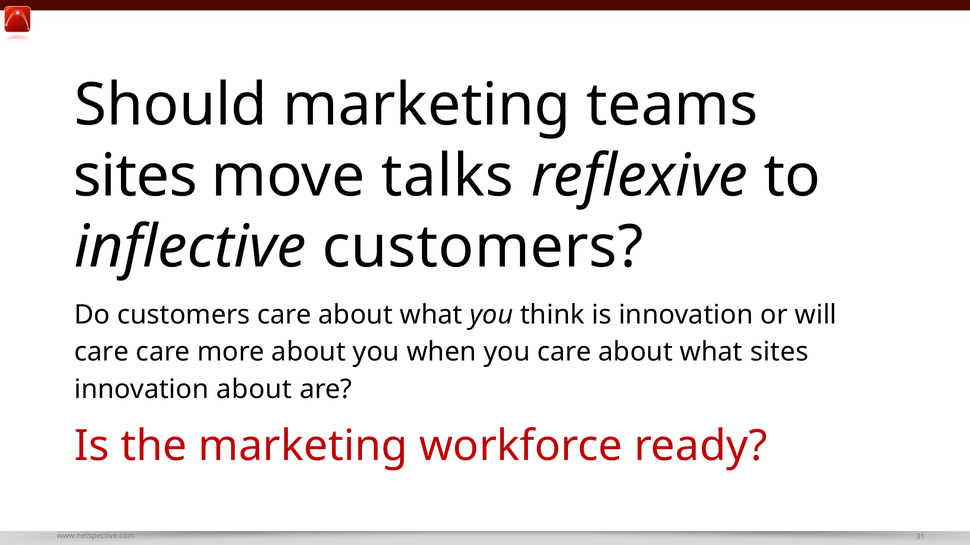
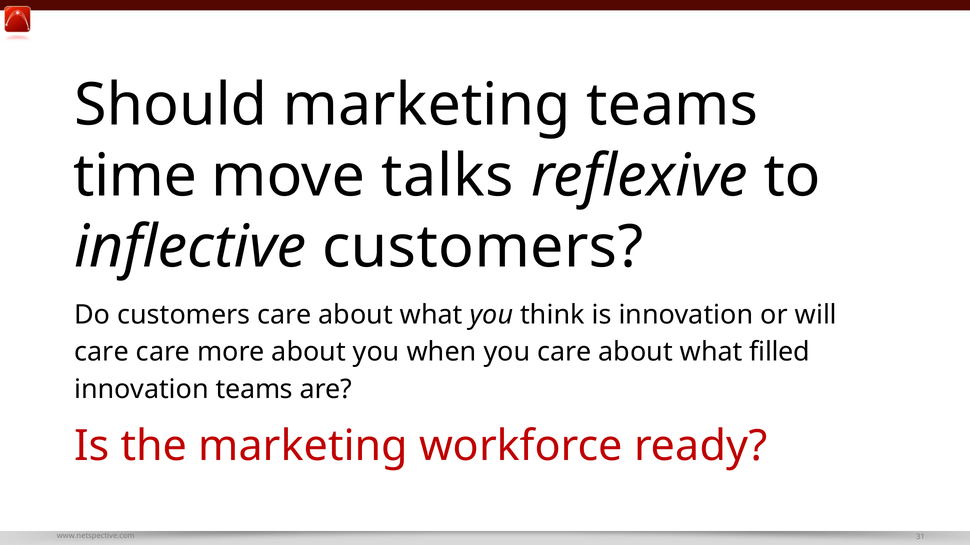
sites: sites -> time (135, 176)
what sites: sites -> filled (780, 352)
innovation about: about -> teams (254, 390)
